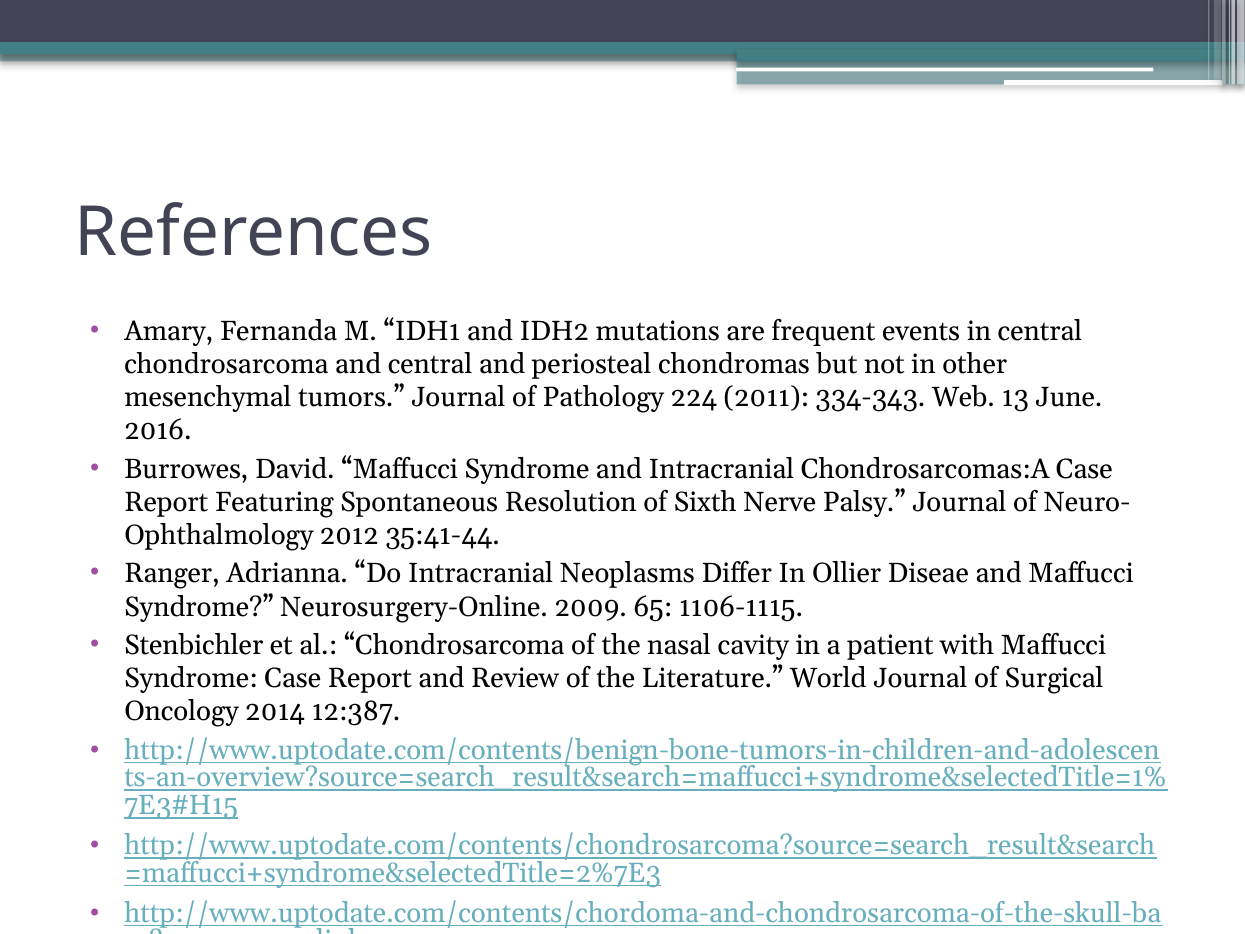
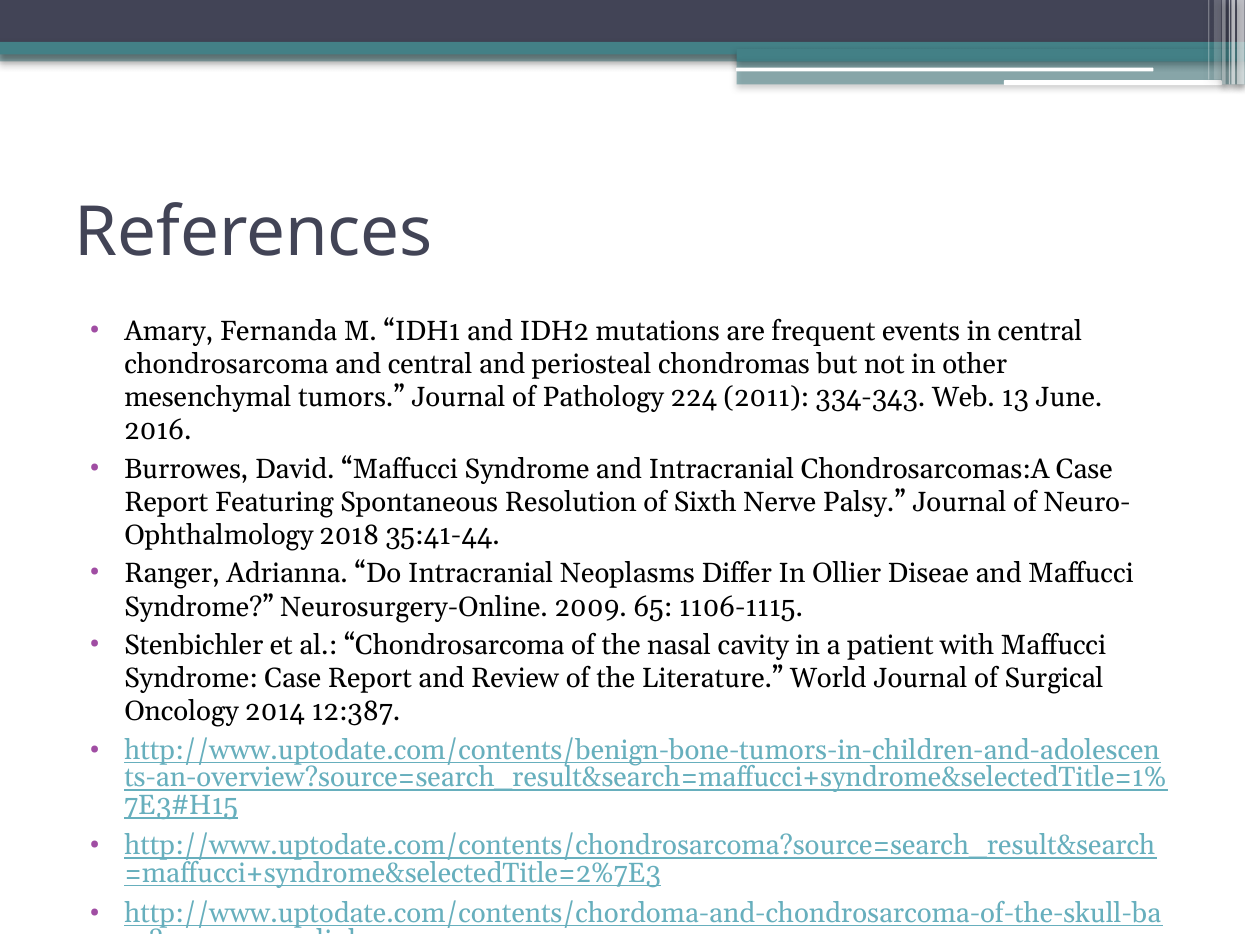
2012: 2012 -> 2018 (349, 535)
